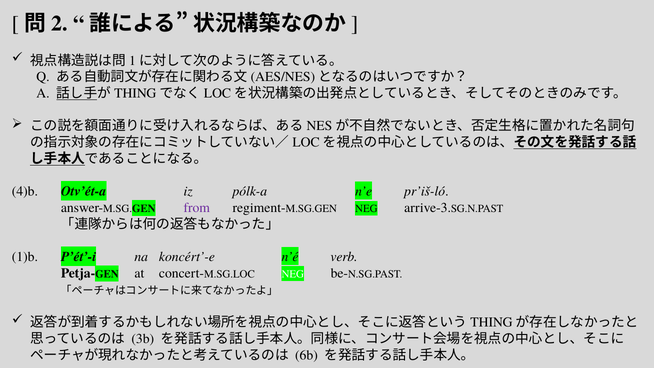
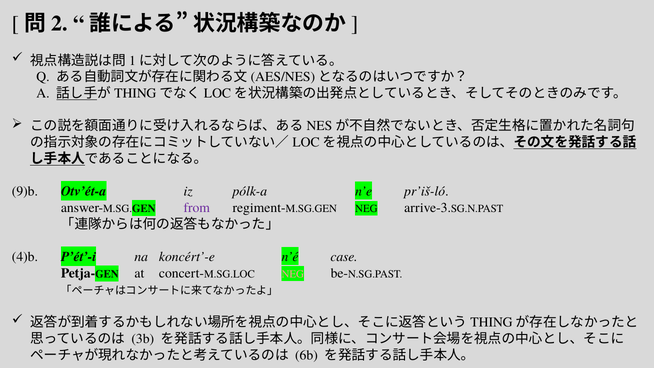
4)b: 4)b -> 9)b (25, 191)
1)b: 1)b -> 4)b (25, 257)
verb: verb -> case (344, 257)
NEG colour: white -> pink (293, 274)
